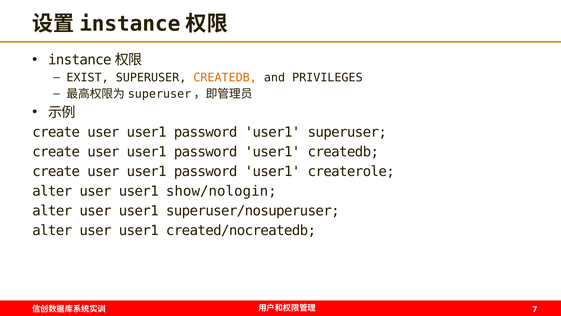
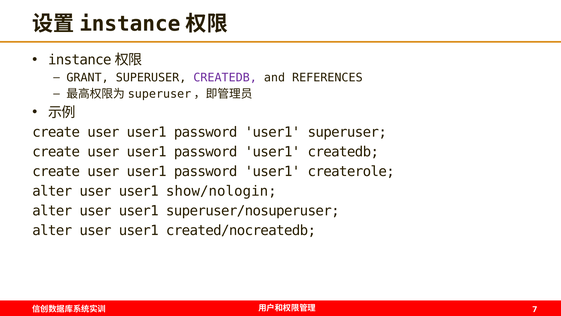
EXIST: EXIST -> GRANT (88, 78)
CREATEDB colour: orange -> purple (225, 78)
PRIVILEGES: PRIVILEGES -> REFERENCES (327, 78)
